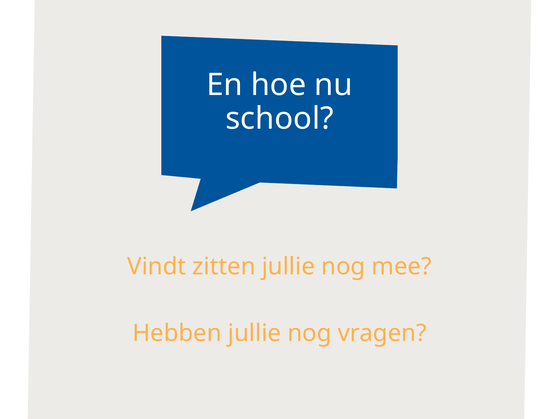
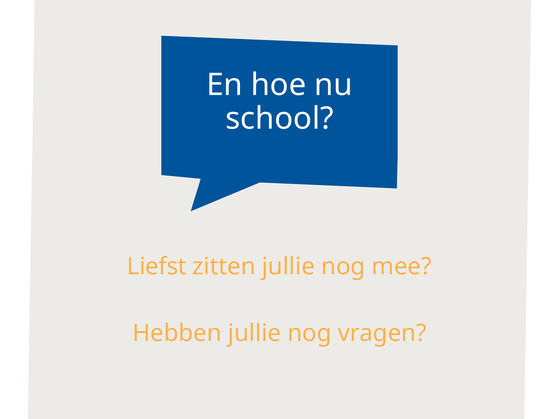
Vindt: Vindt -> Liefst (157, 267)
